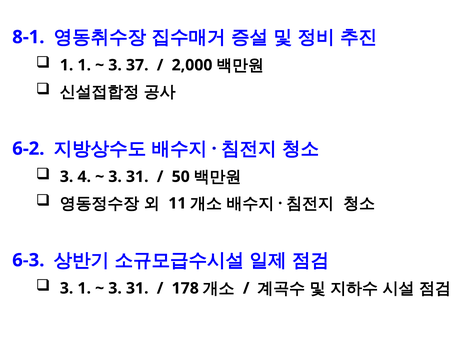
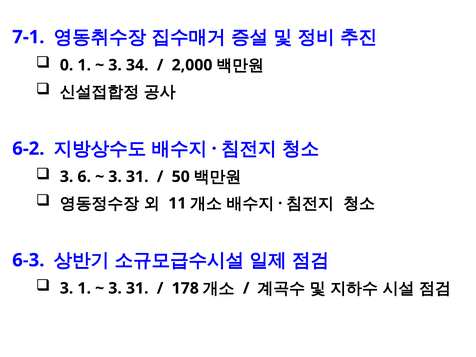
8-1: 8-1 -> 7-1 (28, 37)
1: 1 -> 0 (67, 65)
37: 37 -> 34 (137, 65)
4: 4 -> 6 (84, 177)
